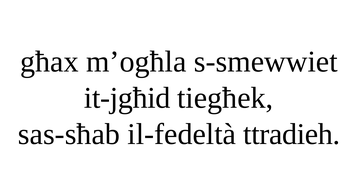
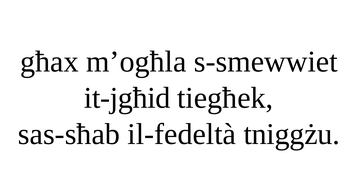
ttradieh: ttradieh -> tniggżu (292, 134)
